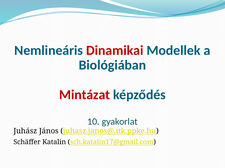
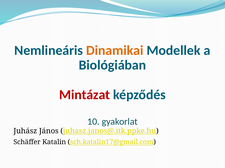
Dinamikai colour: red -> orange (115, 51)
